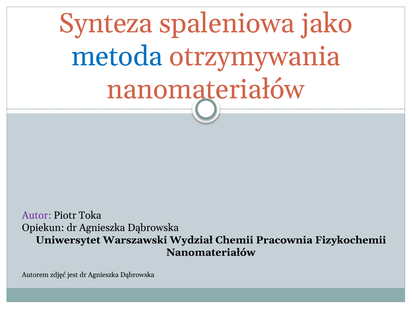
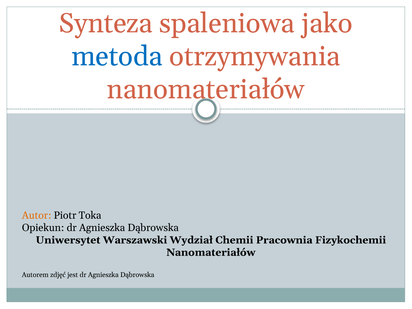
Autor colour: purple -> orange (37, 215)
